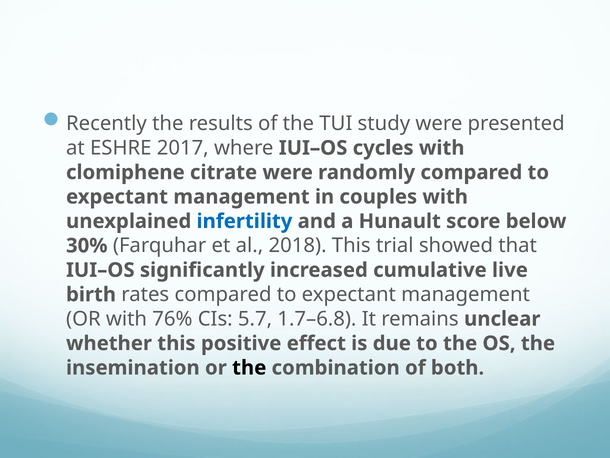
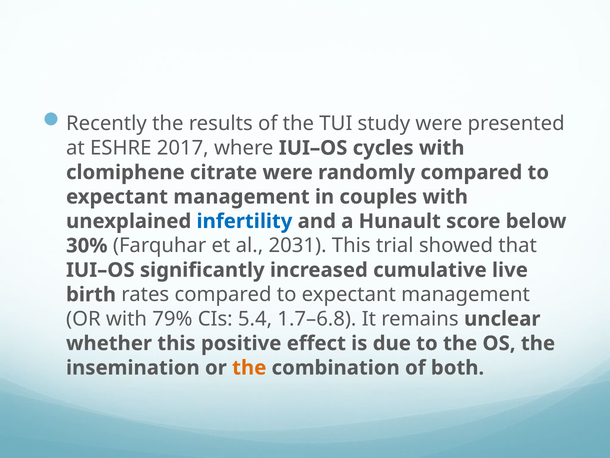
2018: 2018 -> 2031 (298, 245)
76%: 76% -> 79% (172, 319)
5.7: 5.7 -> 5.4 (255, 319)
the colour: black -> orange (249, 367)
